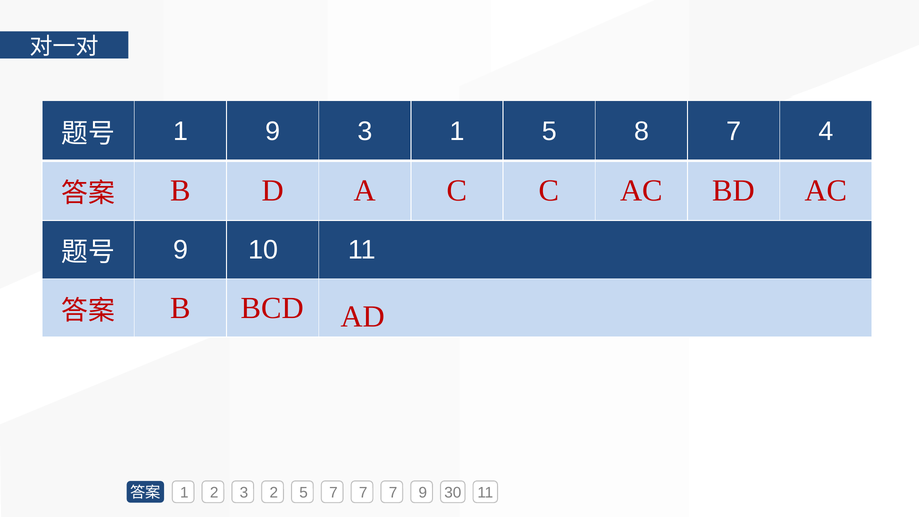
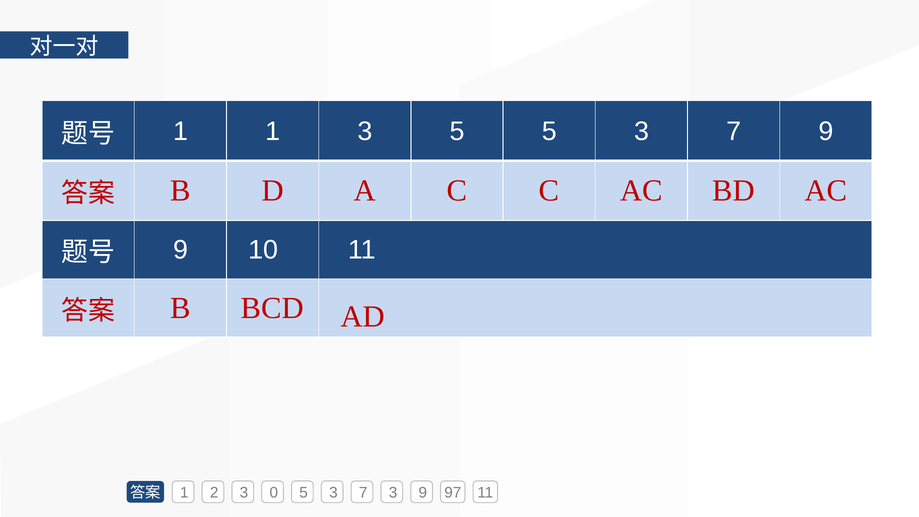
1 9: 9 -> 1 (273, 131)
3 1: 1 -> 5 (457, 131)
8: 8 -> 3 (641, 131)
7 4: 4 -> 9 (826, 131)
3 2: 2 -> 0 (274, 493)
7: 7 -> 3 (333, 493)
7: 7 -> 3 (393, 493)
30: 30 -> 97 (453, 493)
